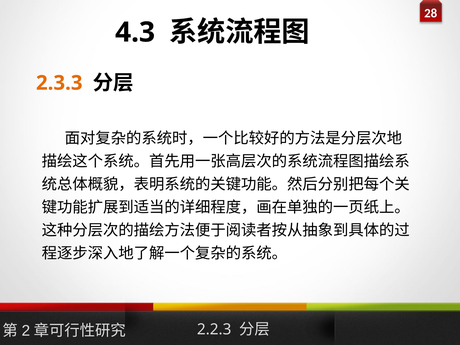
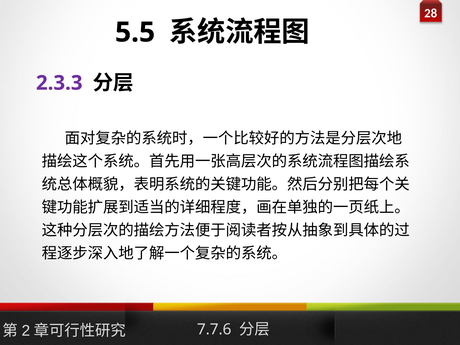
4.3: 4.3 -> 5.5 (135, 32)
2.3.3 colour: orange -> purple (59, 83)
2.2.3: 2.2.3 -> 7.7.6 (214, 330)
